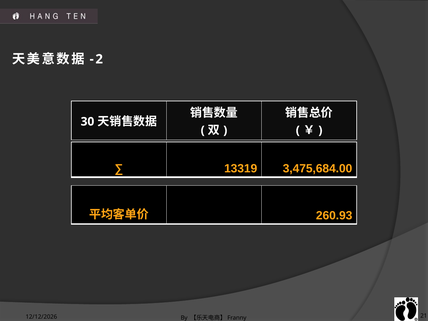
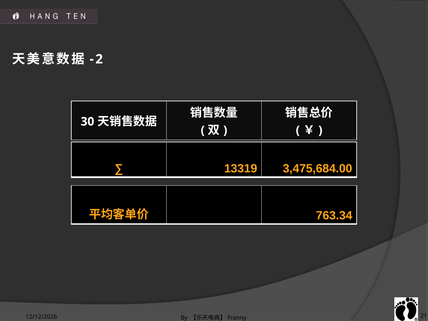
260.93: 260.93 -> 763.34 (334, 215)
